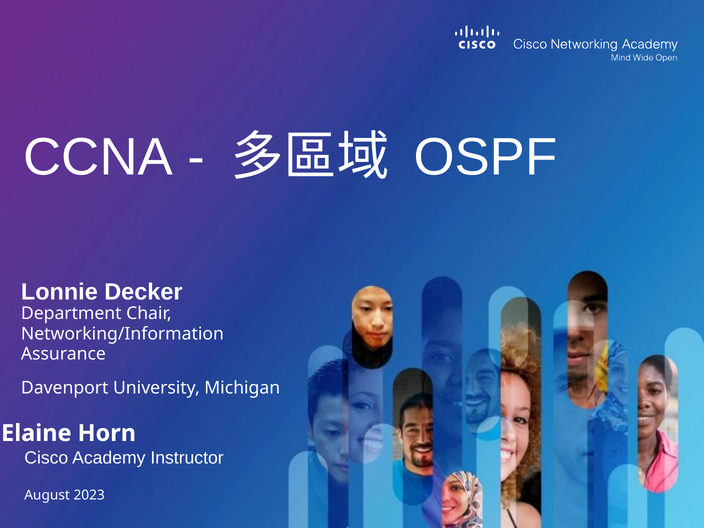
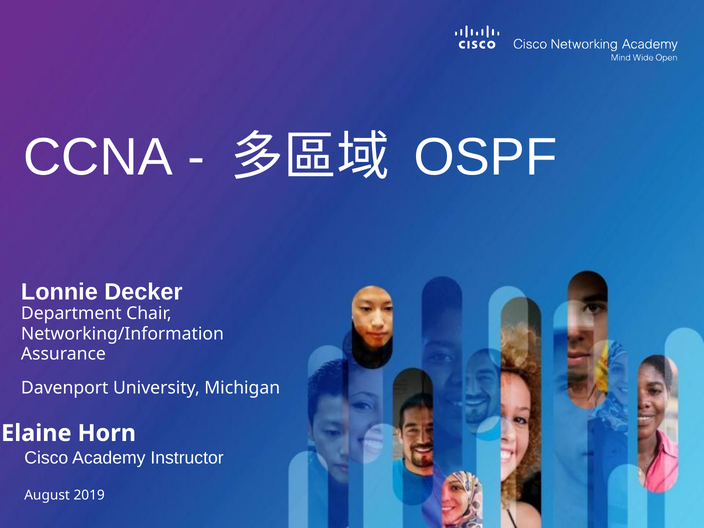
2023: 2023 -> 2019 (89, 495)
